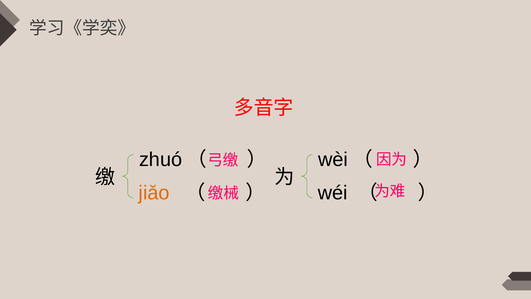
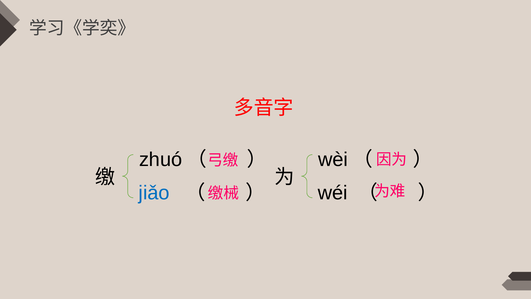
jiǎo colour: orange -> blue (154, 193)
